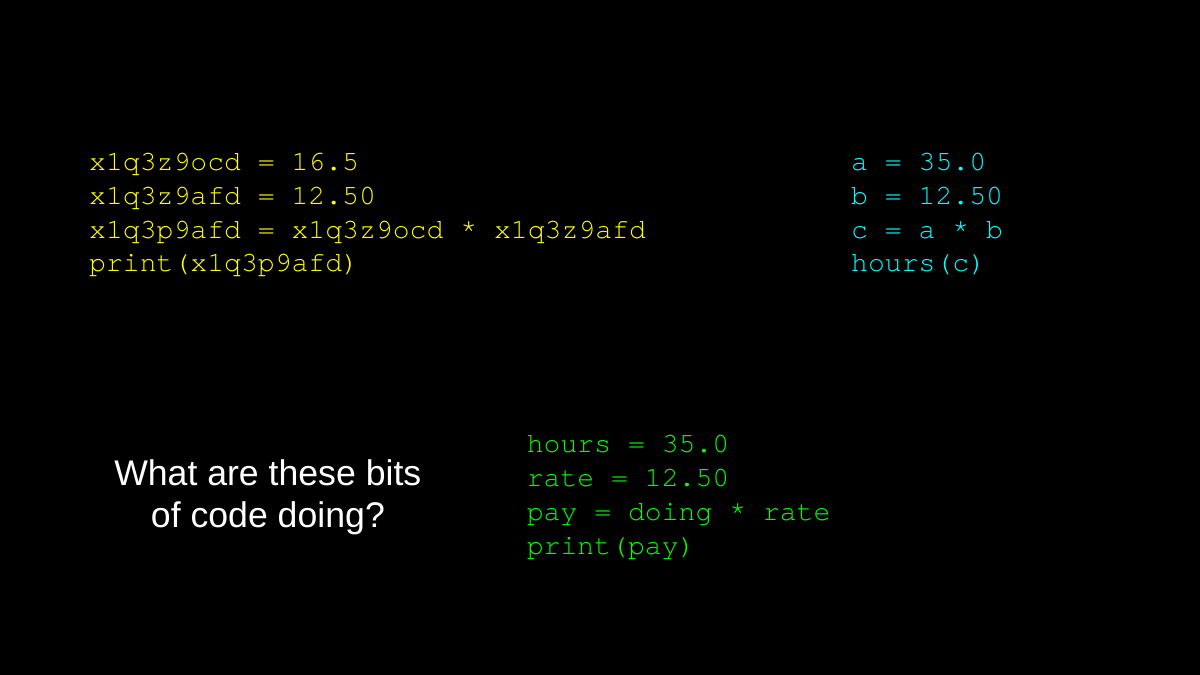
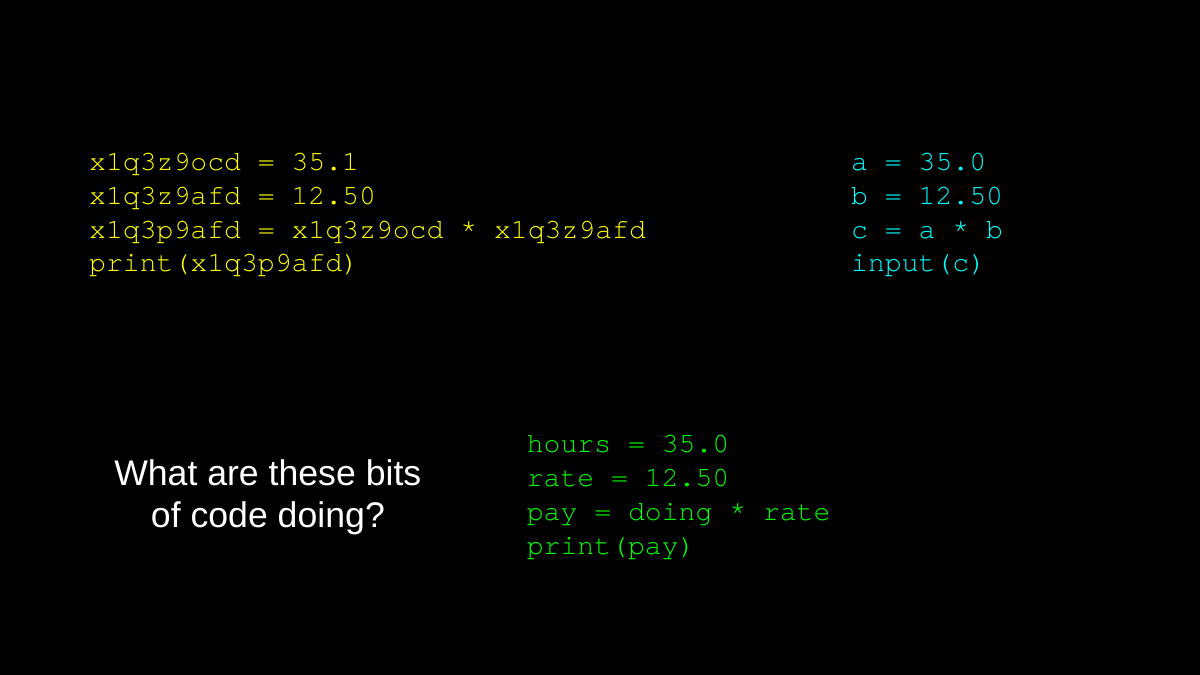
16.5: 16.5 -> 35.1 (325, 161)
hours(c: hours(c -> input(c (919, 263)
